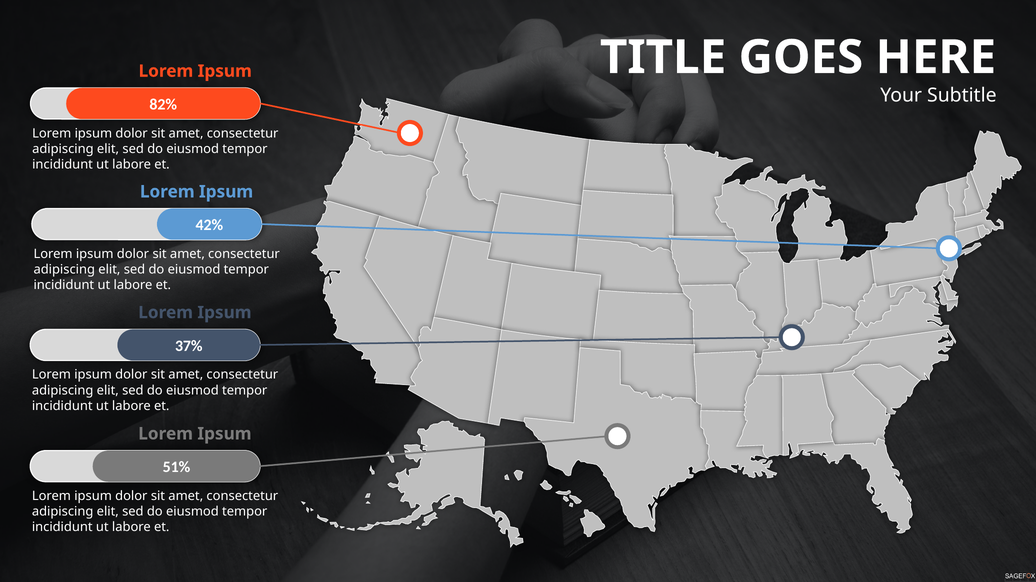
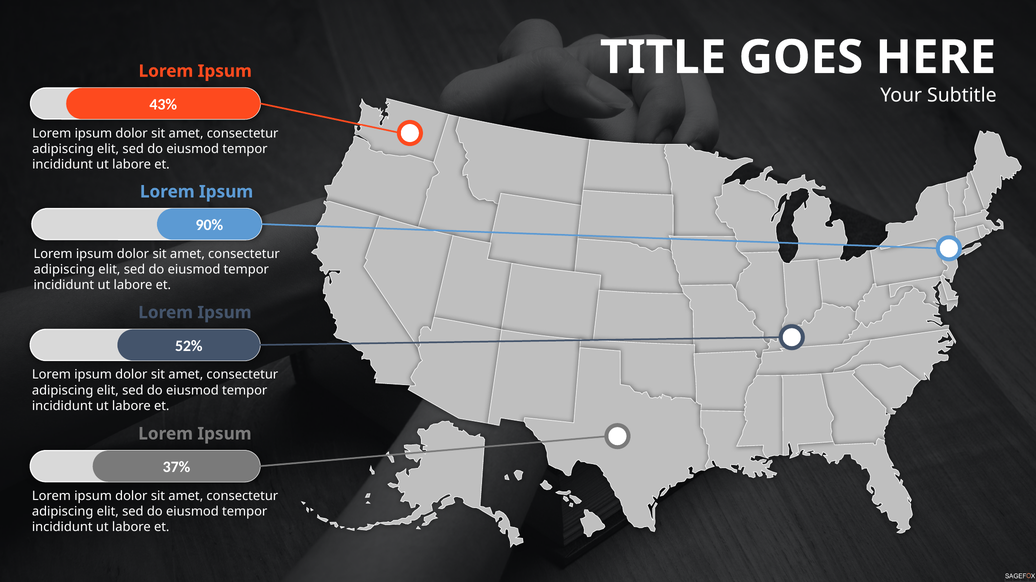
82%: 82% -> 43% (163, 105)
42%: 42% -> 90% (209, 225)
37%: 37% -> 52% (189, 346)
51%: 51% -> 37% (176, 468)
